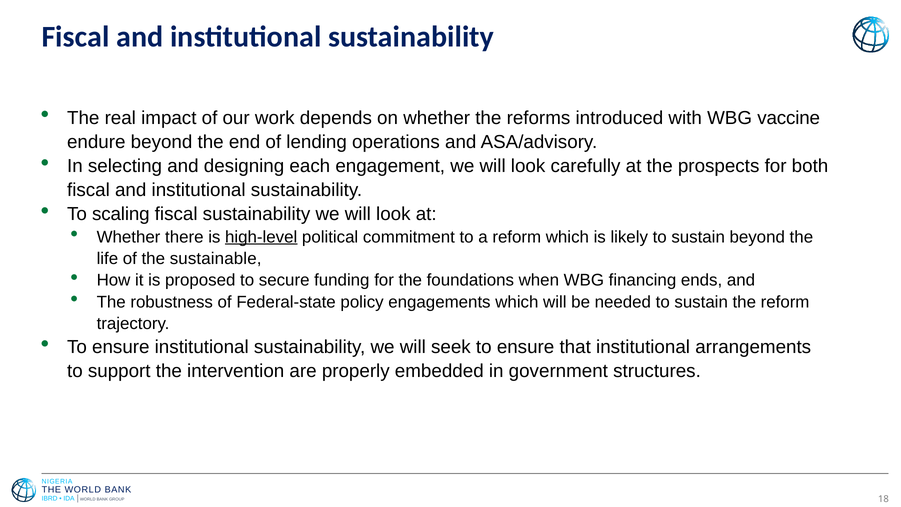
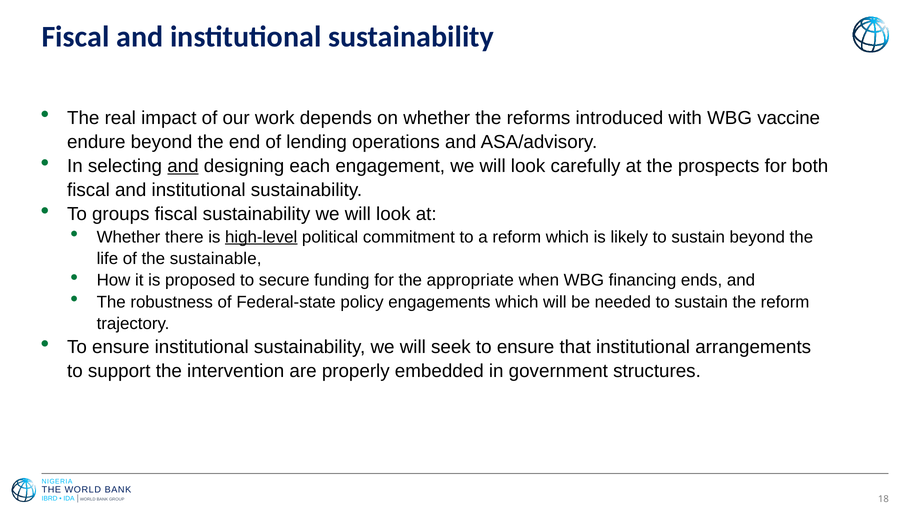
and underline: none -> present (183, 166)
scaling: scaling -> groups (121, 214)
foundations: foundations -> appropriate (470, 280)
